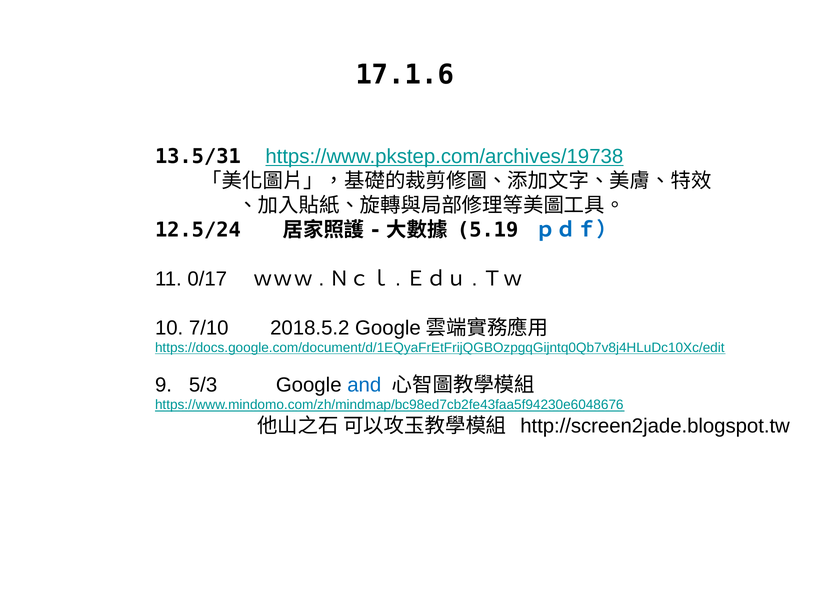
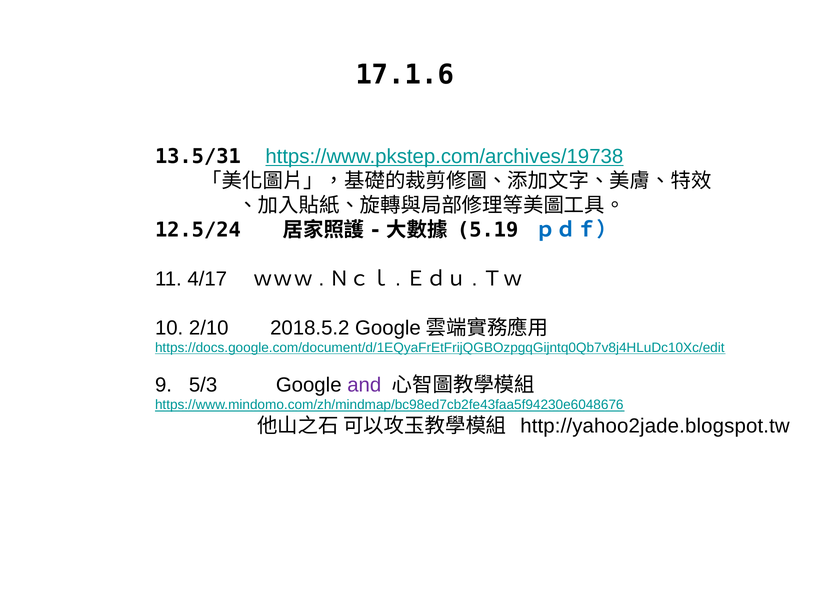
0/17: 0/17 -> 4/17 (207, 279)
7/10: 7/10 -> 2/10 (209, 328)
and colour: blue -> purple (364, 385)
http://screen2jade.blogspot.tw: http://screen2jade.blogspot.tw -> http://yahoo2jade.blogspot.tw (655, 426)
